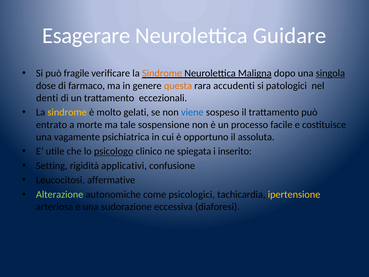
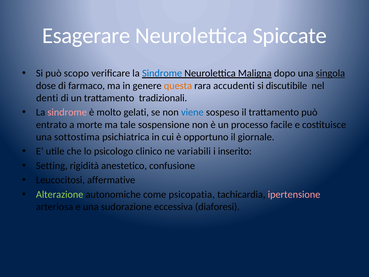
Guidare: Guidare -> Spiccate (290, 36)
fragile: fragile -> scopo (76, 73)
Sindrome colour: orange -> blue (162, 73)
patologici: patologici -> discutibile (286, 86)
eccezionali: eccezionali -> tradizionali (163, 98)
sindrome colour: yellow -> pink (67, 112)
vagamente: vagamente -> sottostima (77, 137)
assoluta: assoluta -> giornale (256, 137)
psicologo underline: present -> none (114, 151)
spiegata: spiegata -> variabili (194, 151)
applicativi: applicativi -> anestetico (124, 166)
psicologici: psicologici -> psicopatia (192, 194)
ipertensione colour: yellow -> pink (294, 194)
